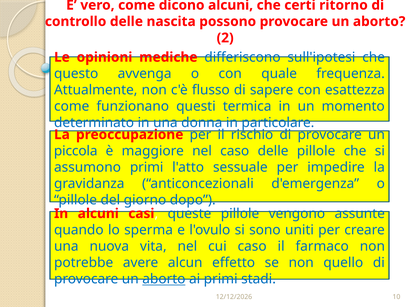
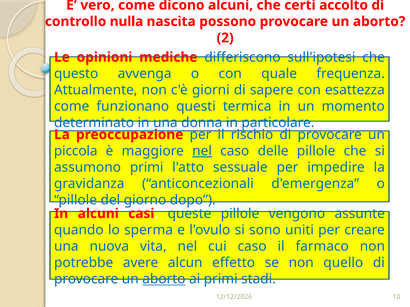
ritorno: ritorno -> accolto (344, 5)
controllo delle: delle -> nulla (127, 22)
flusso: flusso -> giorni (211, 90)
nel underline: none -> present (202, 151)
